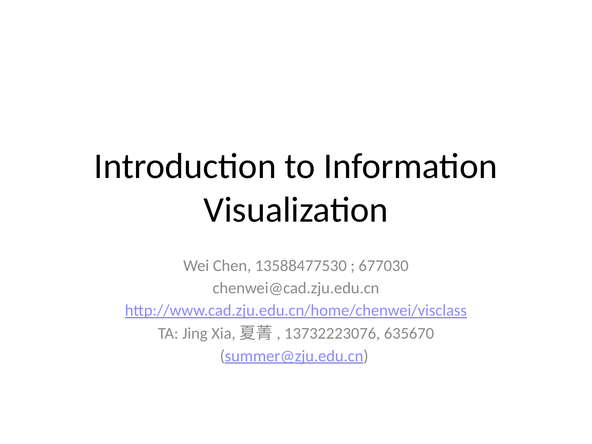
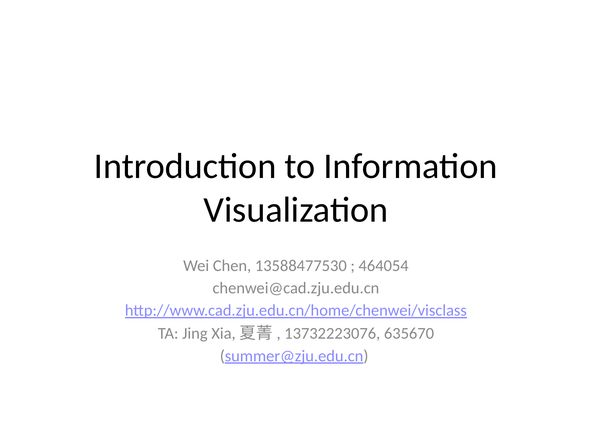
677030: 677030 -> 464054 (384, 266)
